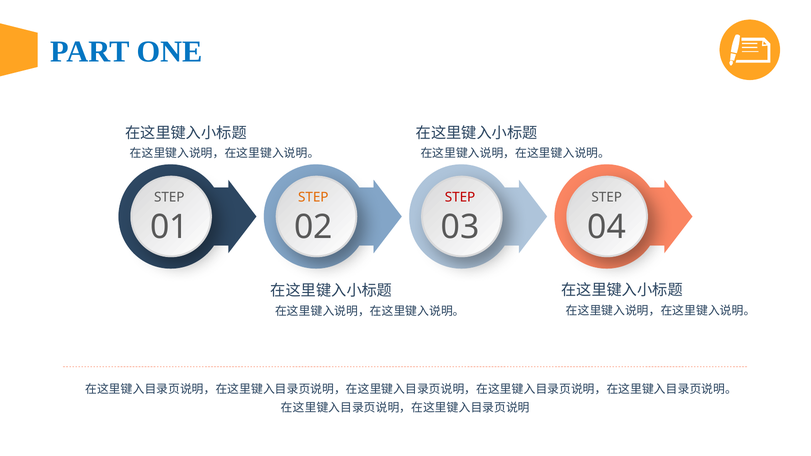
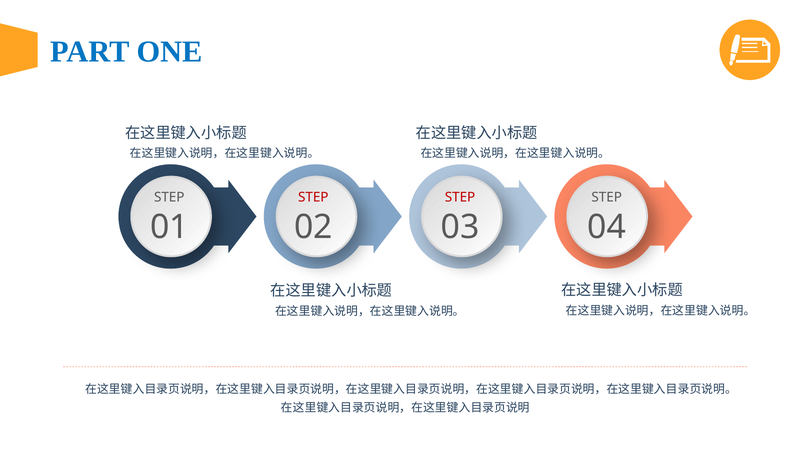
STEP colour: orange -> red (313, 197)
